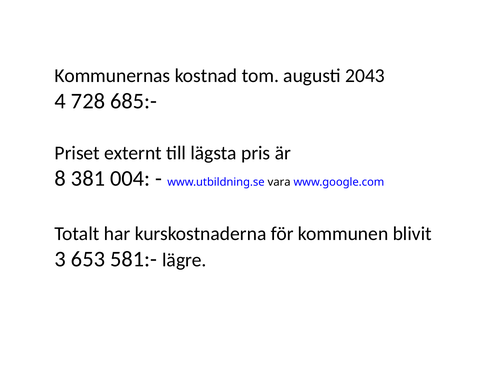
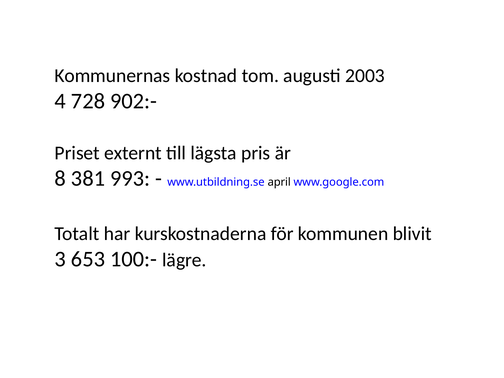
2043: 2043 -> 2003 (365, 76)
685:-: 685:- -> 902:- (134, 101)
004: 004 -> 993 (130, 178)
vara: vara -> april (279, 182)
581:-: 581:- -> 100:- (134, 259)
